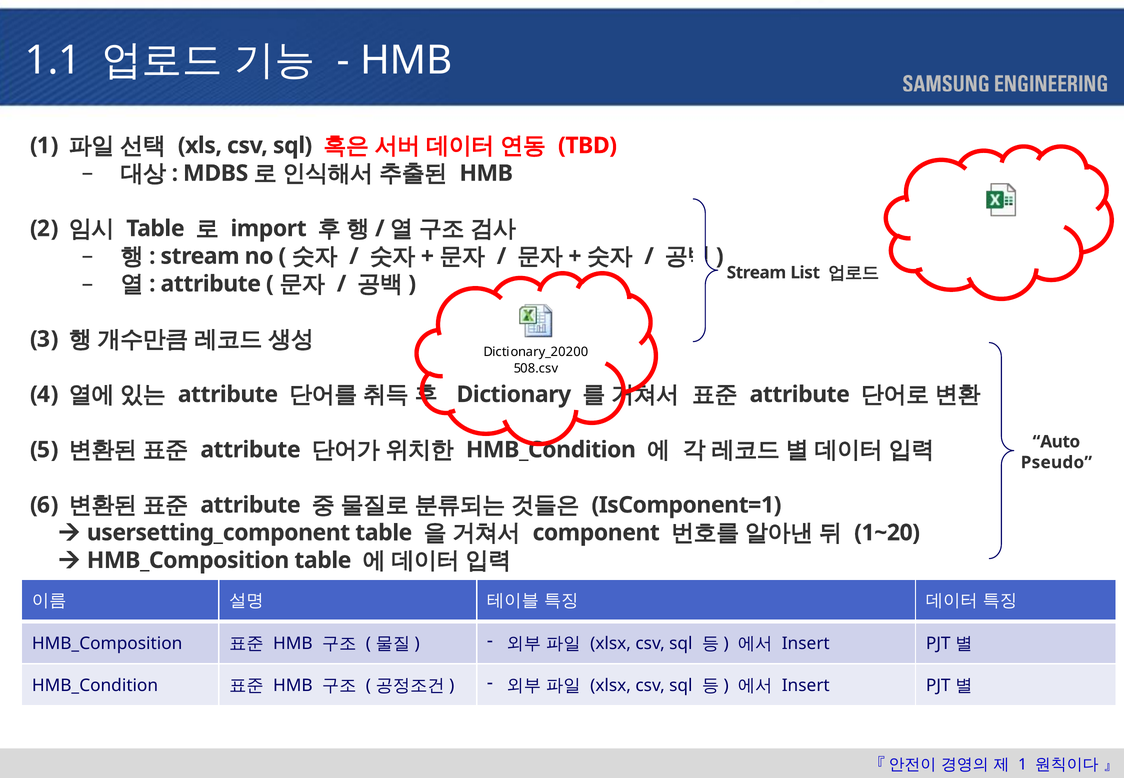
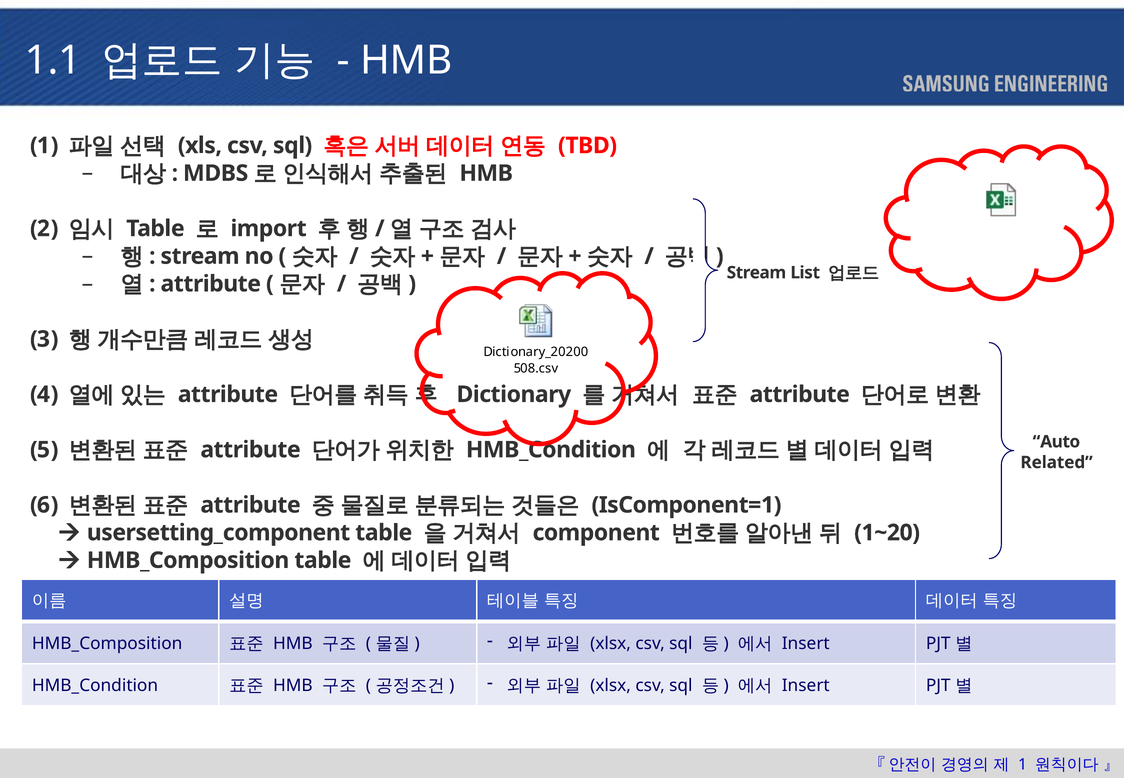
Pseudo: Pseudo -> Related (1057, 463)
